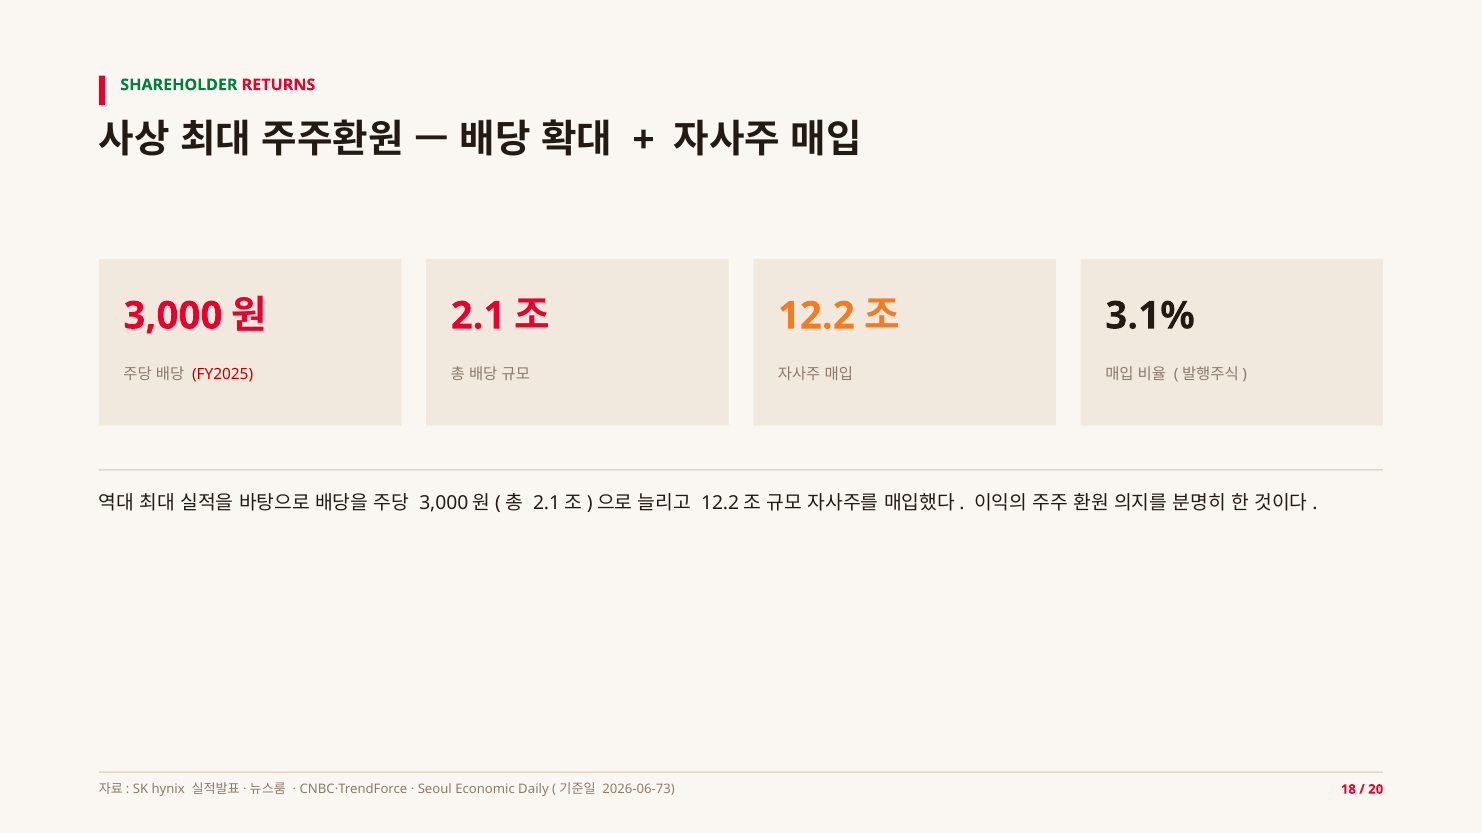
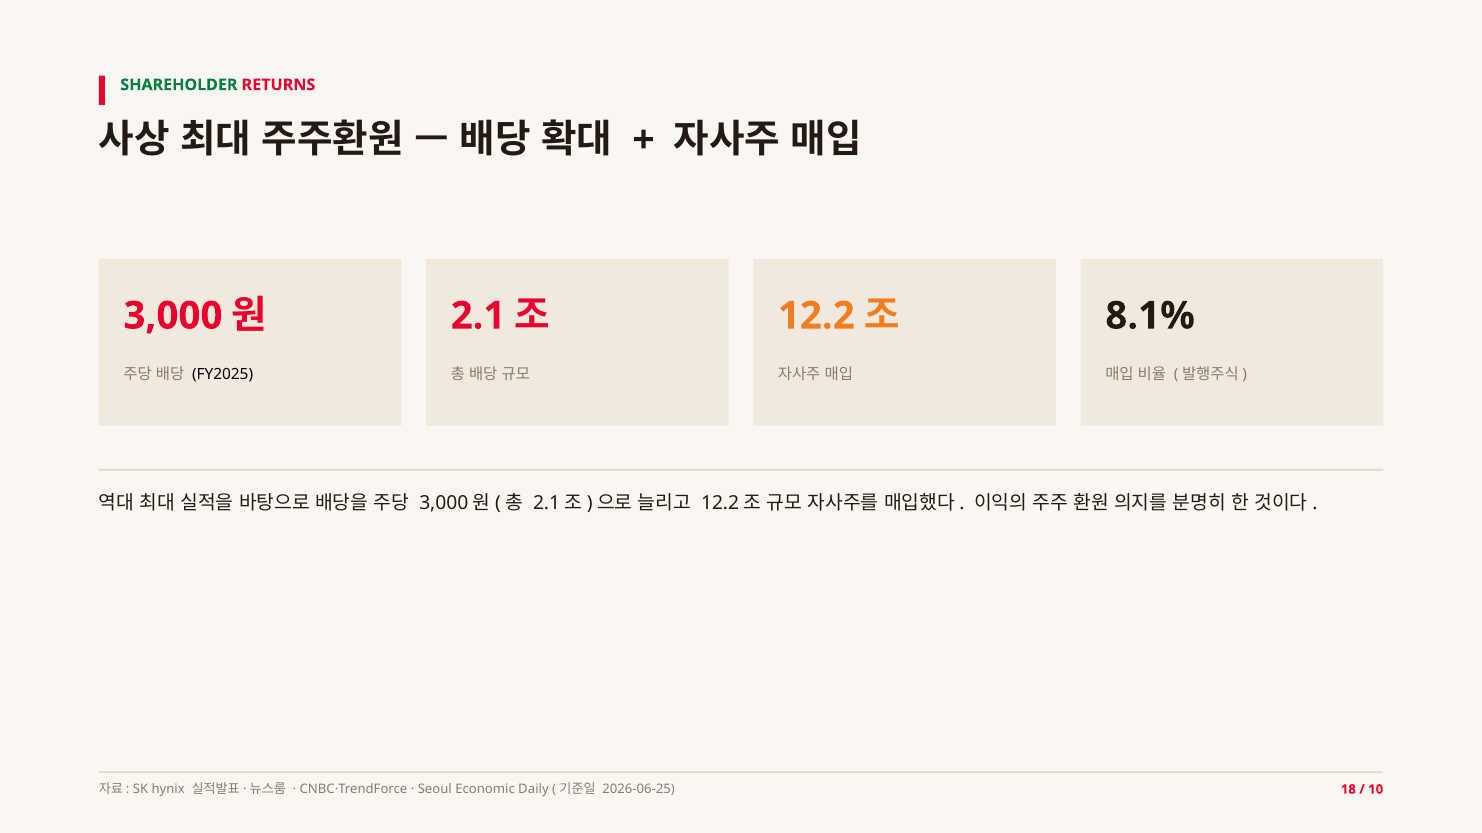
3.1%: 3.1% -> 8.1% (1150, 316)
FY2025 colour: red -> black (223, 375)
2026-06-73: 2026-06-73 -> 2026-06-25 (639, 790)
20: 20 -> 10 (1376, 790)
